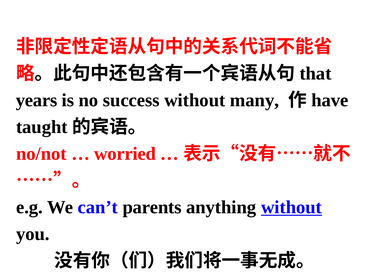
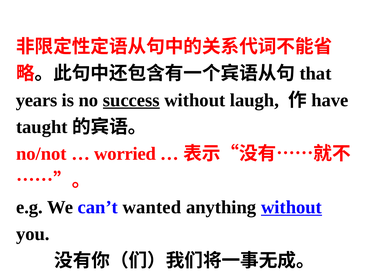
success underline: none -> present (131, 100)
many: many -> laugh (254, 100)
parents: parents -> wanted (152, 207)
